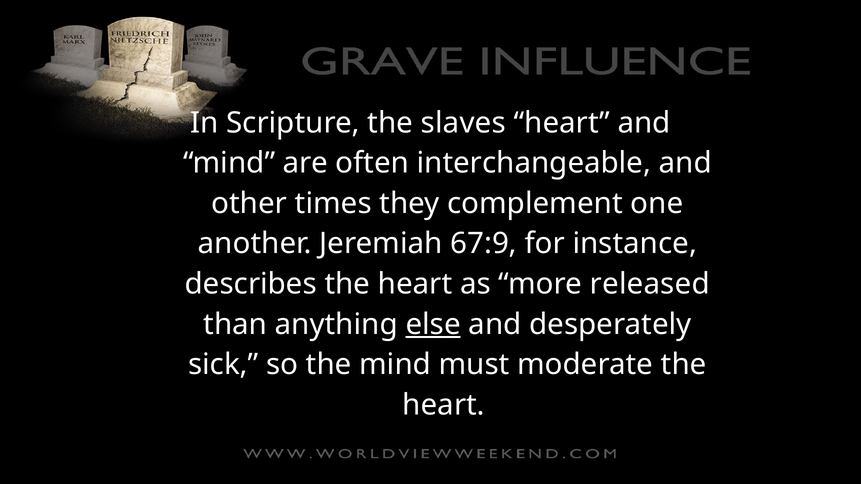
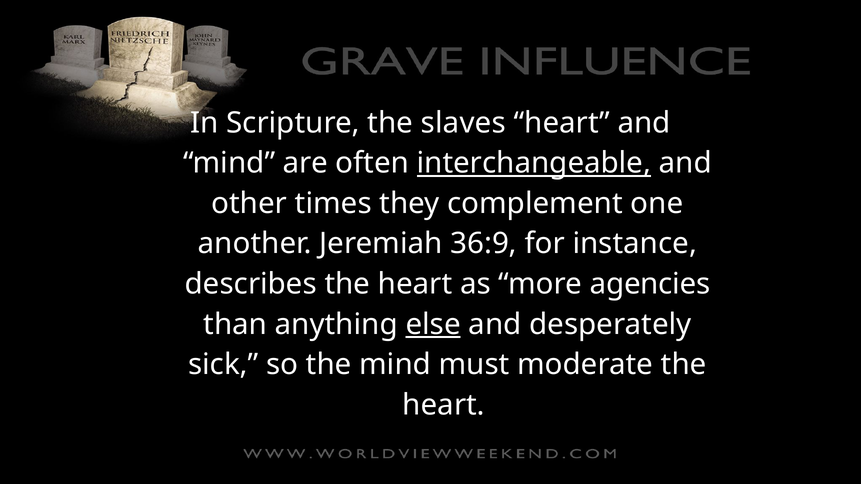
interchangeable underline: none -> present (534, 163)
67:9: 67:9 -> 36:9 (484, 244)
released: released -> agencies (650, 284)
